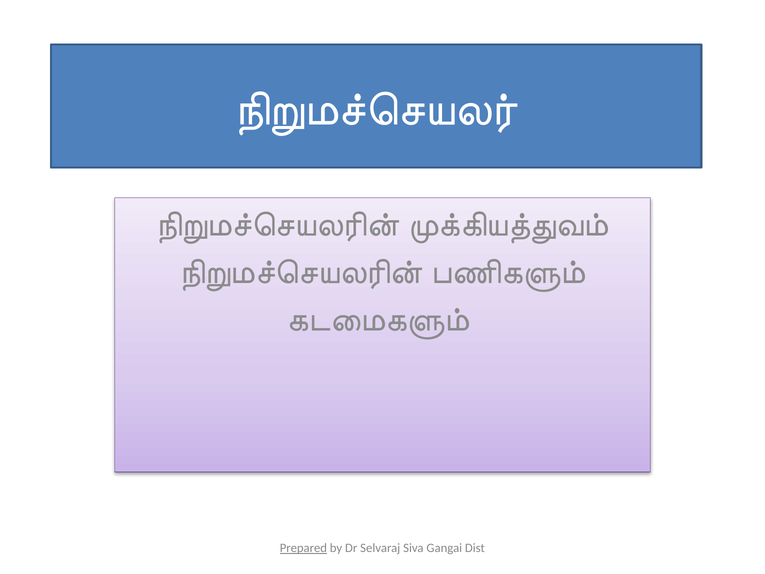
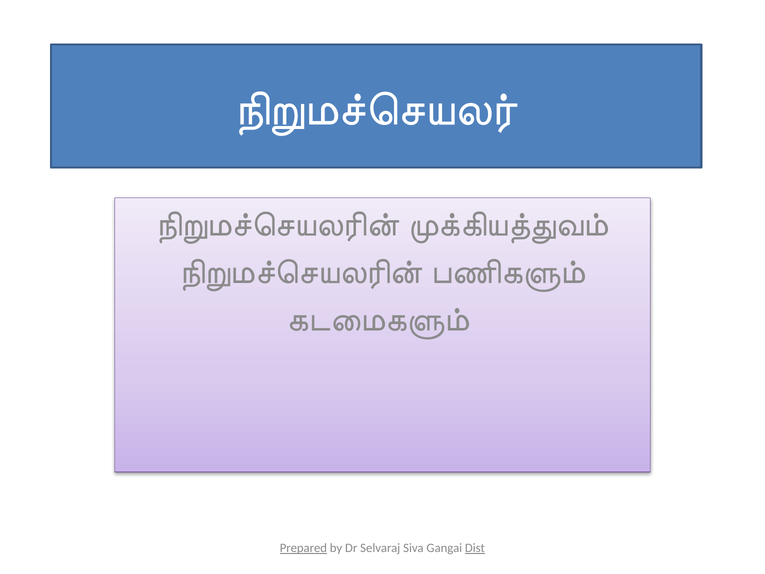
Dist underline: none -> present (475, 548)
